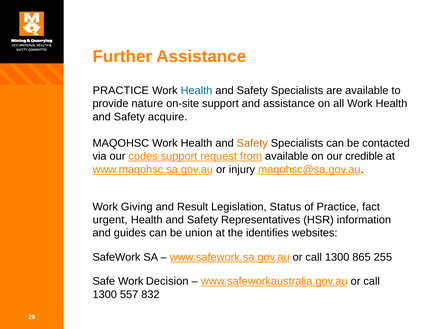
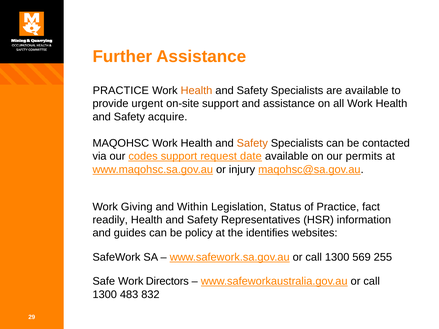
Health colour: blue -> orange (196, 91)
nature: nature -> urgent (147, 104)
from: from -> date (251, 156)
credible: credible -> permits (364, 156)
Result: Result -> Within (193, 207)
urgent: urgent -> readily (110, 220)
union: union -> policy (199, 233)
865: 865 -> 569 (362, 257)
Decision: Decision -> Directors (167, 282)
557: 557 -> 483 (129, 295)
